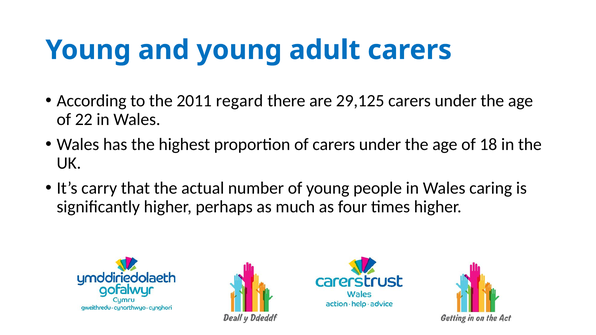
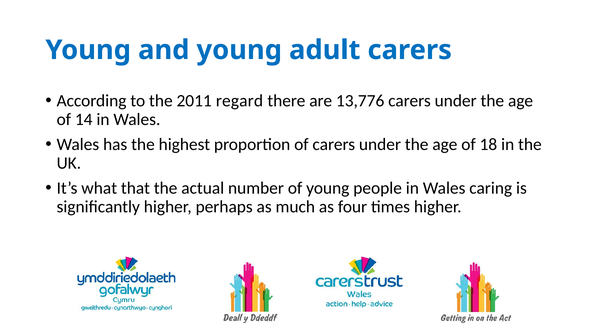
29,125: 29,125 -> 13,776 (360, 101)
22: 22 -> 14 (84, 120)
carry: carry -> what (99, 188)
